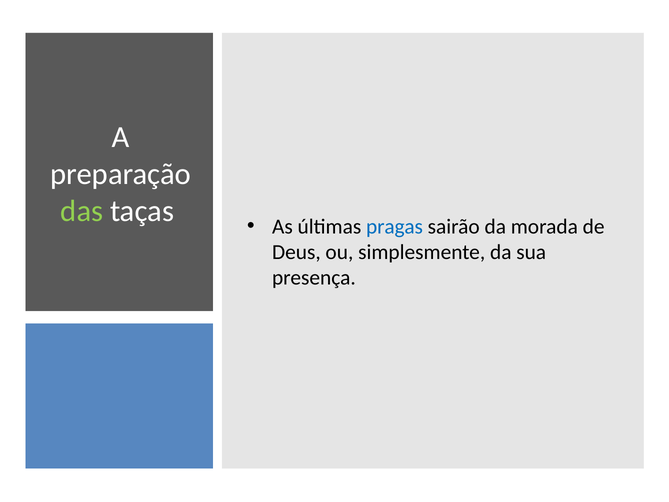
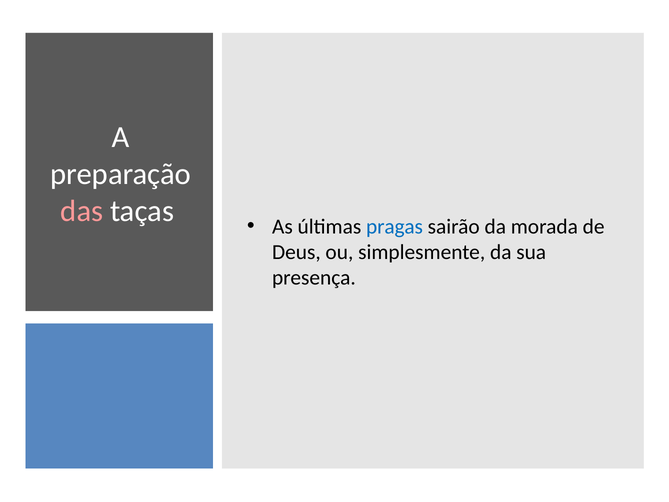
das colour: light green -> pink (82, 211)
